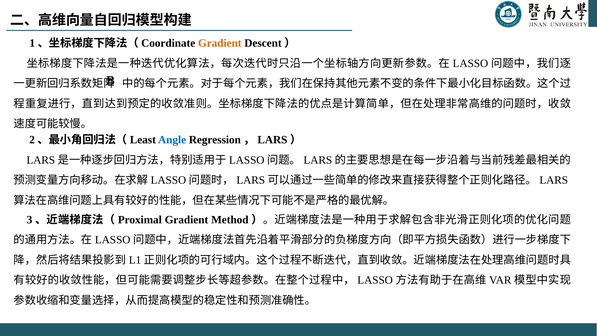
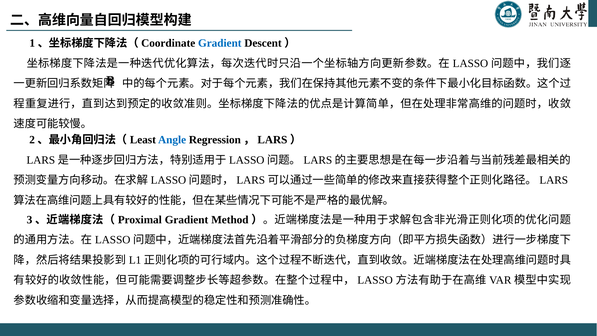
Gradient colour: orange -> blue (220, 43)
